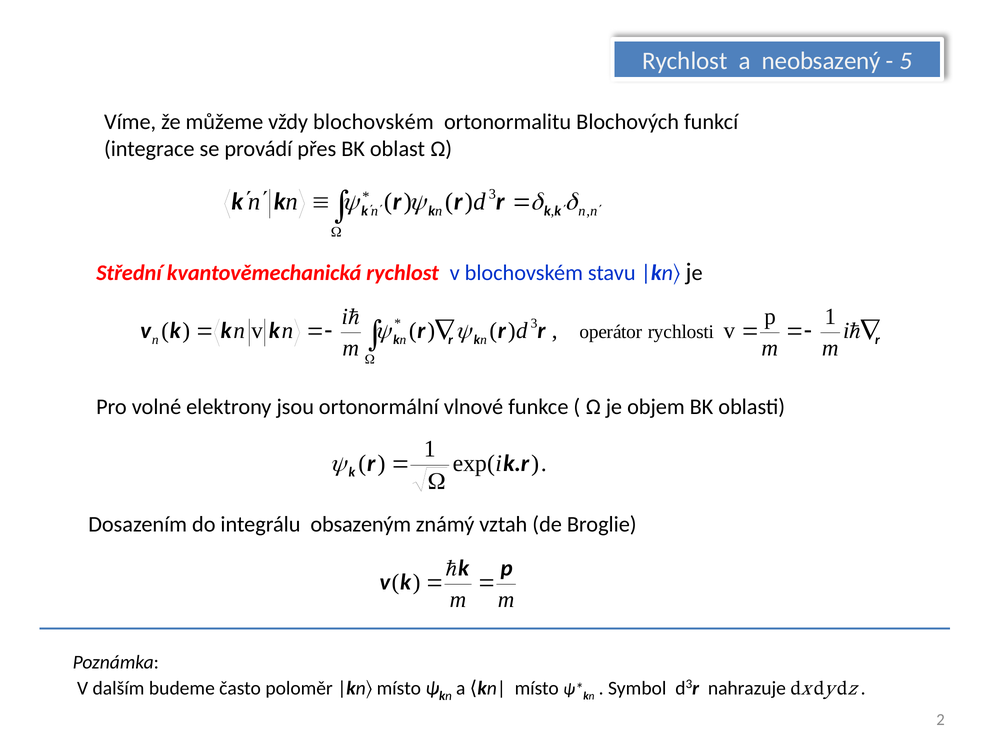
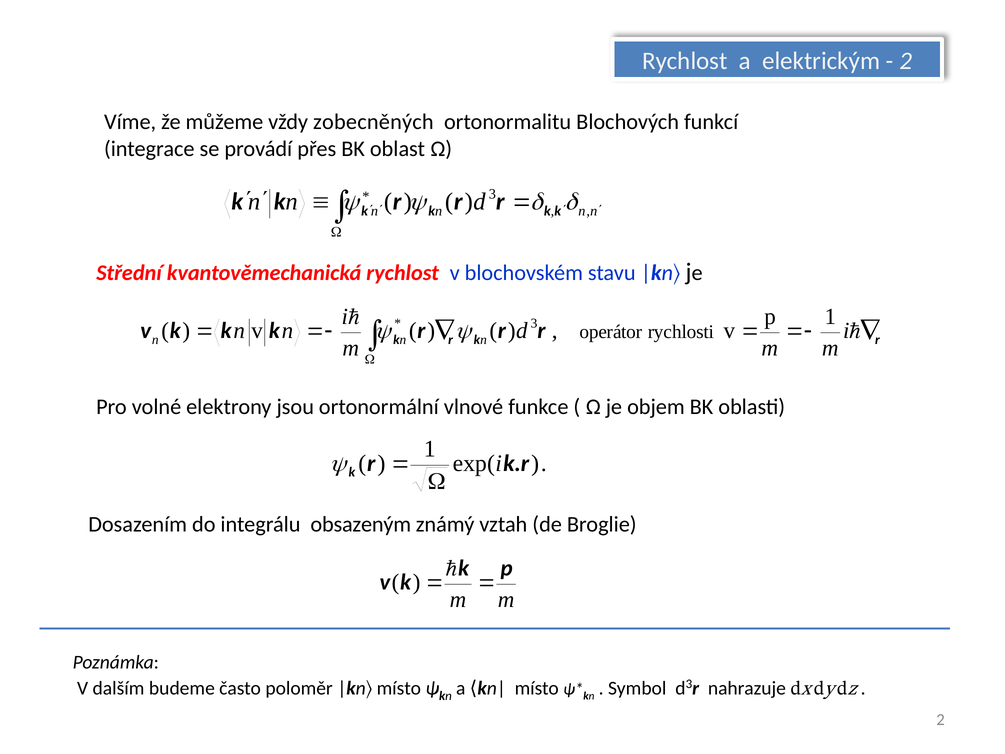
neobsazený: neobsazený -> elektrickým (821, 61)
5: 5 -> 2 (906, 61)
vždy blochovském: blochovském -> zobecněných (373, 122)
